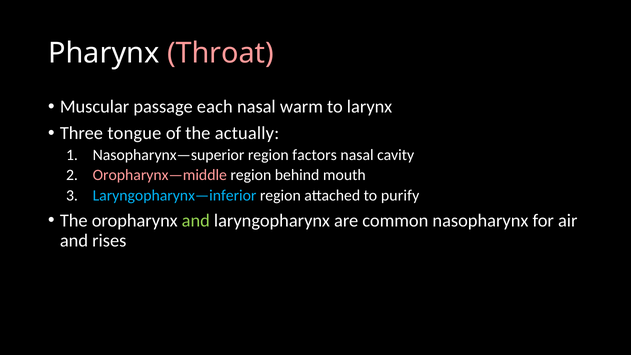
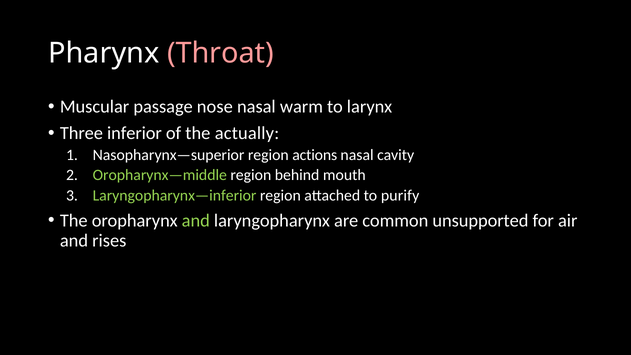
each: each -> nose (215, 107)
tongue: tongue -> inferior (134, 133)
factors: factors -> actions (315, 155)
Oropharynx—middle colour: pink -> light green (160, 175)
Laryngopharynx—inferior colour: light blue -> light green (175, 196)
nasopharynx: nasopharynx -> unsupported (480, 221)
